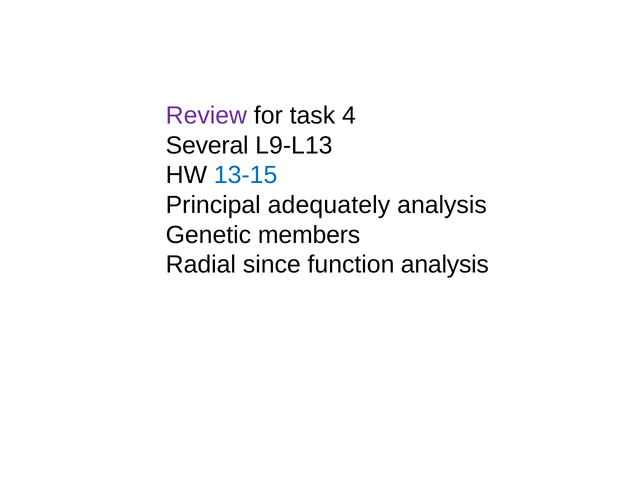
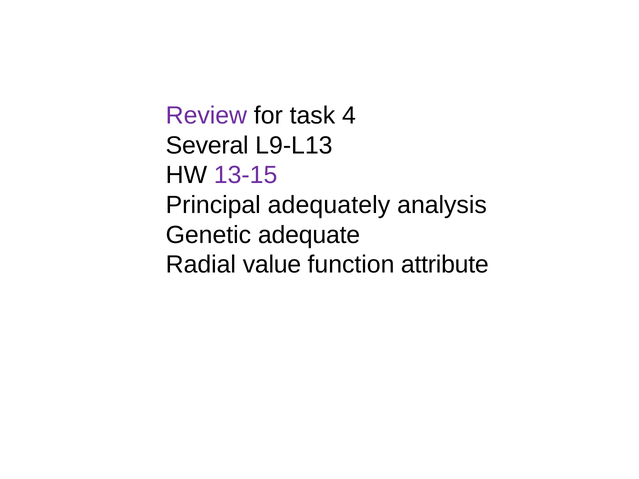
13-15 colour: blue -> purple (246, 175)
members: members -> adequate (309, 235)
since: since -> value (272, 265)
function analysis: analysis -> attribute (445, 265)
